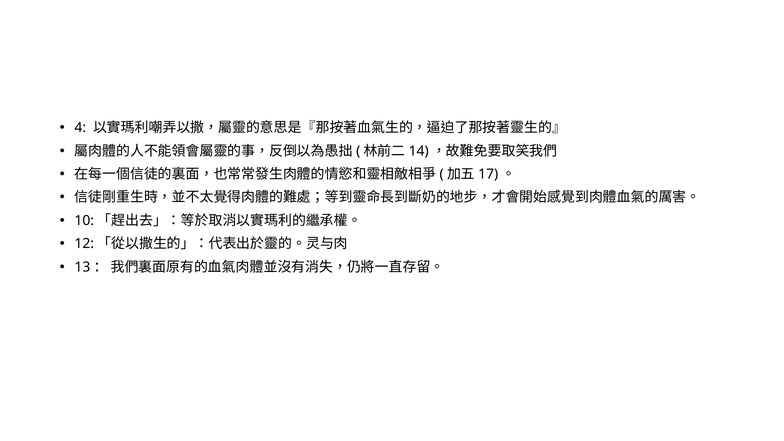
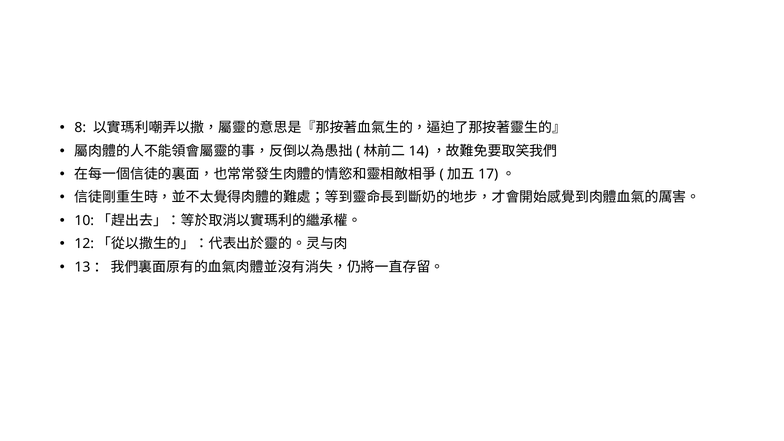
4: 4 -> 8 (80, 128)
